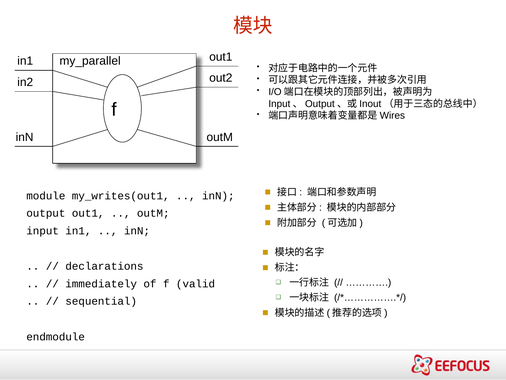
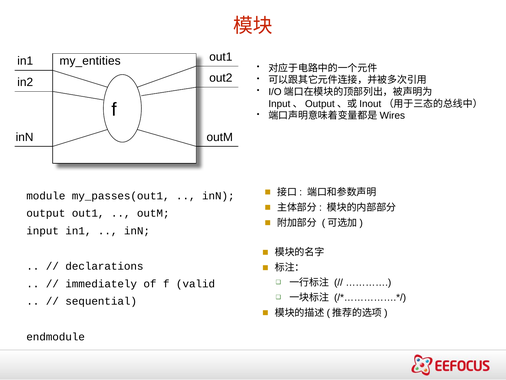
my_parallel: my_parallel -> my_entities (90, 61)
my_writes(out1: my_writes(out1 -> my_passes(out1 (121, 195)
